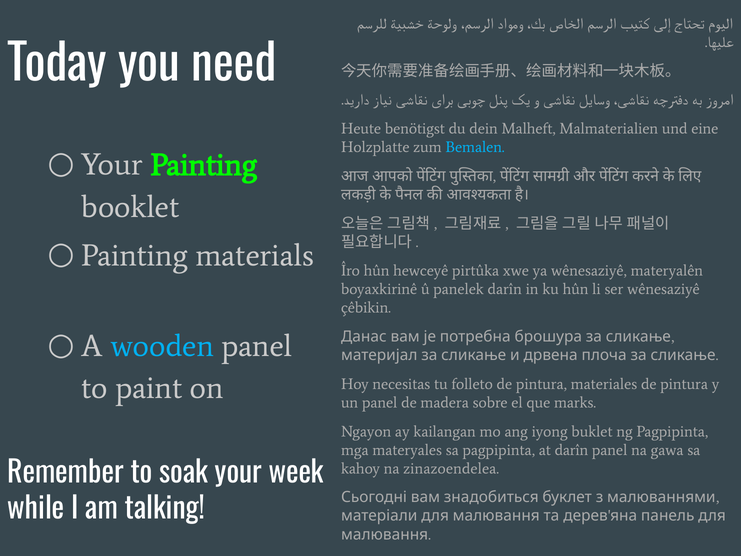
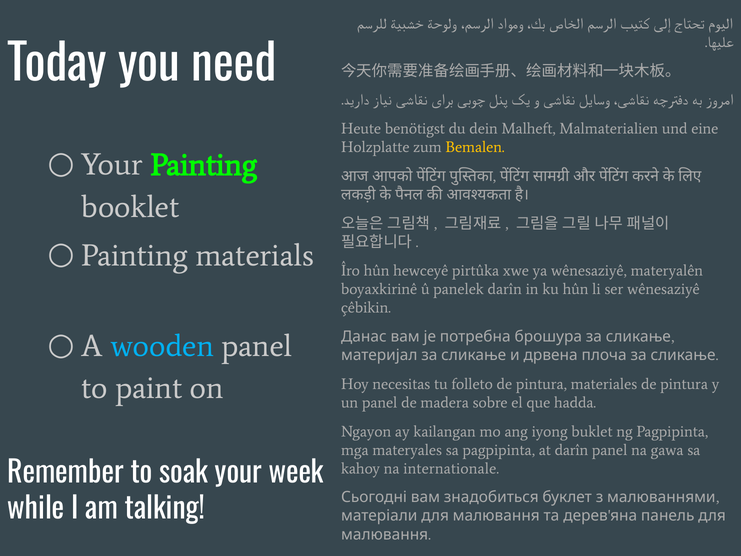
Bemalen colour: light blue -> yellow (475, 147)
marks: marks -> hadda (575, 402)
zinazoendelea: zinazoendelea -> internationale (451, 468)
